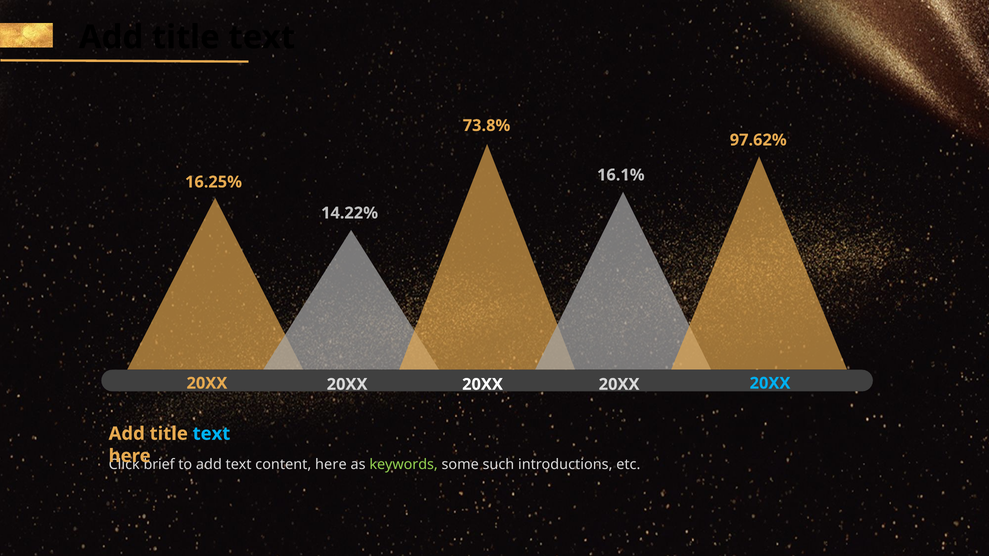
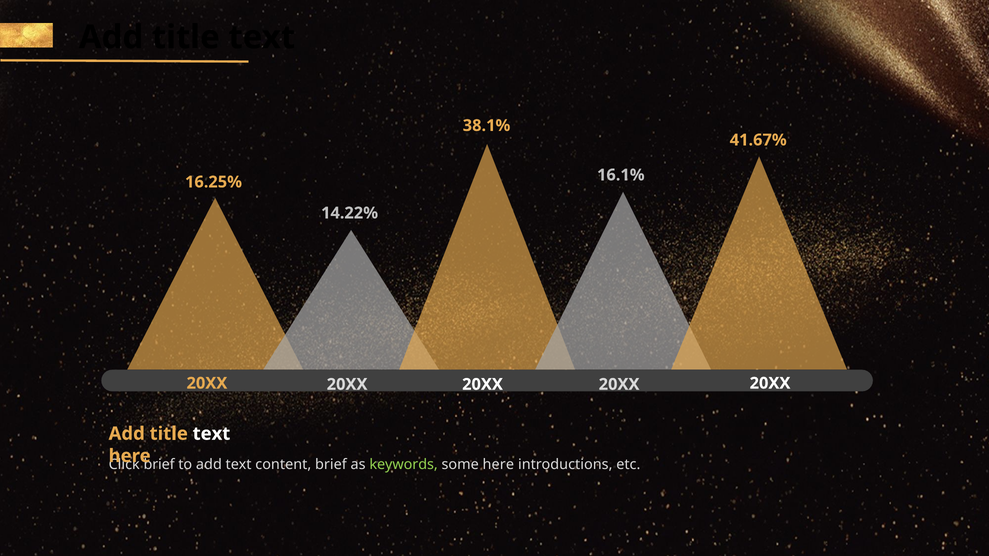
73.8%: 73.8% -> 38.1% (487, 126)
97.62%: 97.62% -> 41.67% (758, 140)
20XX colour: light blue -> white (770, 383)
text colour: light blue -> white (211, 434)
content here: here -> brief (331, 465)
some such: such -> here (498, 465)
